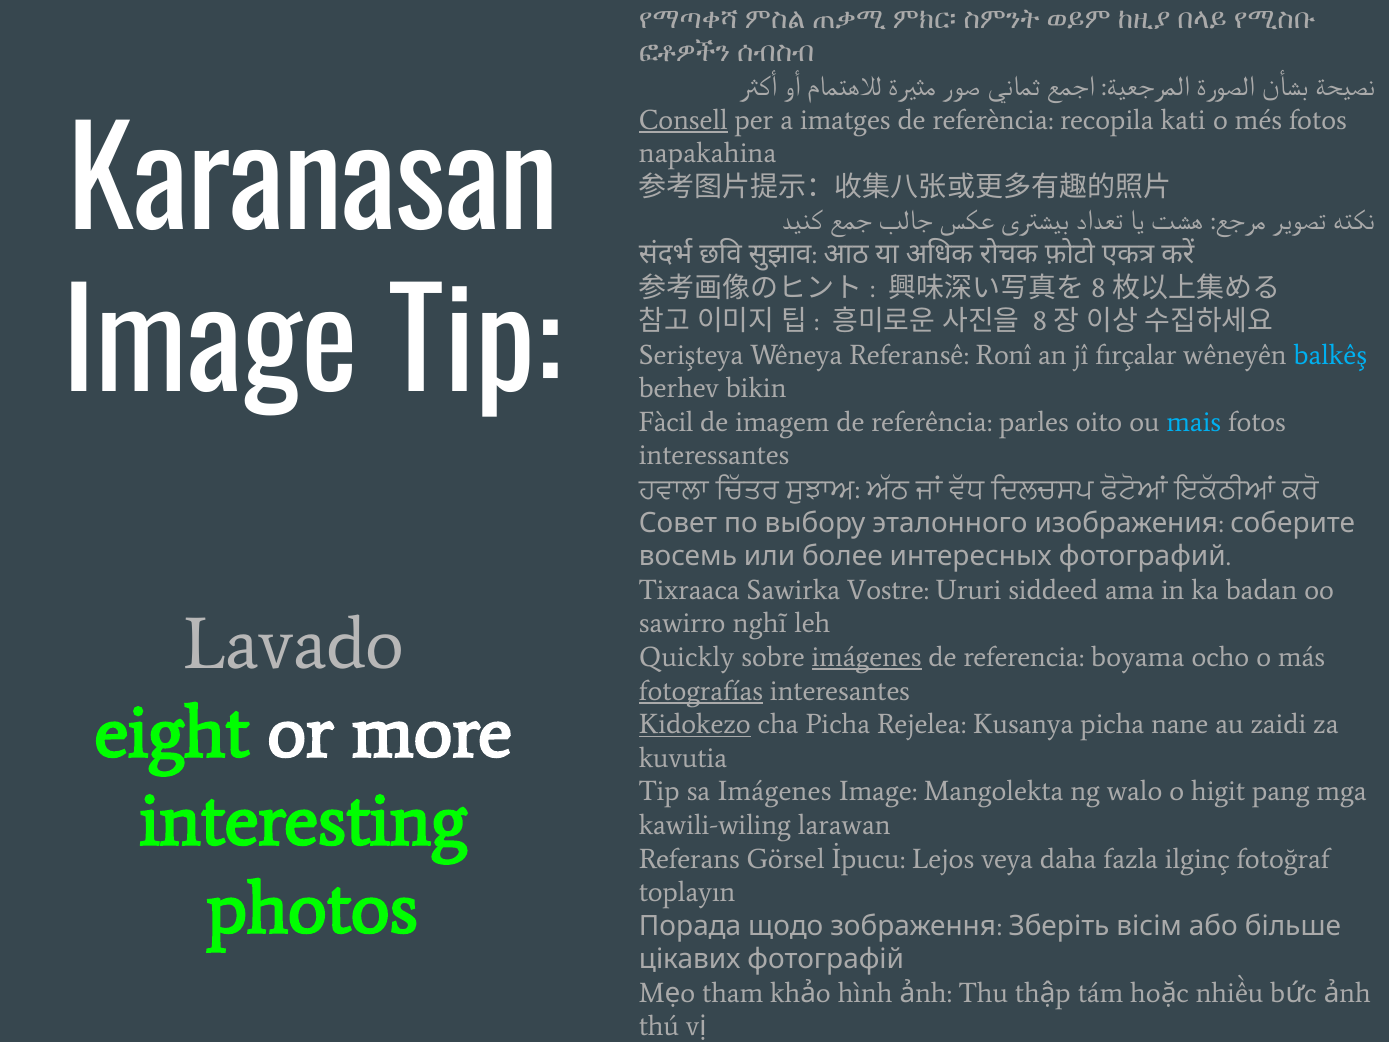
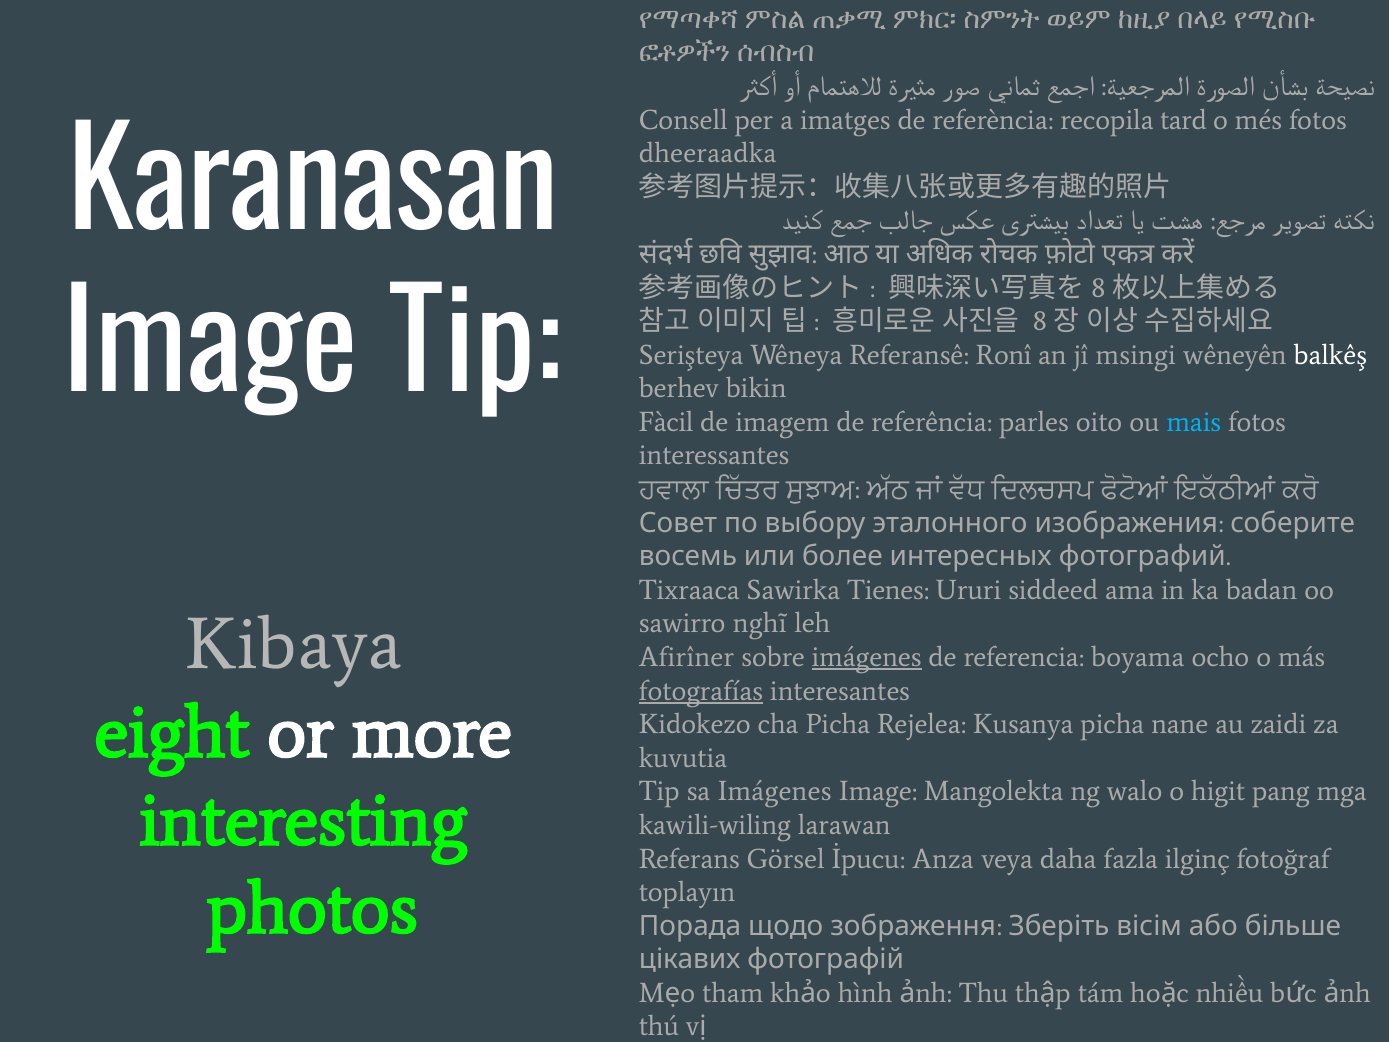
Consell underline: present -> none (683, 120)
kati: kati -> tard (1183, 120)
napakahina: napakahina -> dheeraadka (708, 153)
fırçalar: fırçalar -> msingi (1136, 355)
balkêş colour: light blue -> white (1330, 355)
Vostre: Vostre -> Tienes (888, 590)
Lavado: Lavado -> Kibaya (294, 644)
Quickly: Quickly -> Afirîner (687, 657)
Kidokezo underline: present -> none (695, 724)
Lejos: Lejos -> Anza (943, 859)
